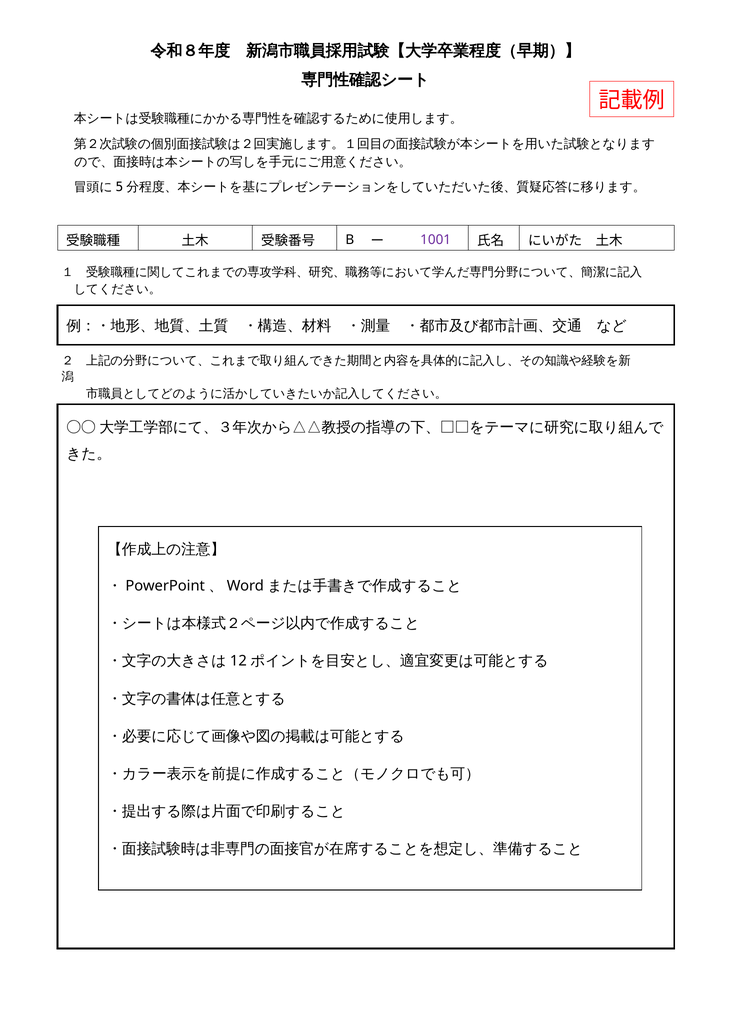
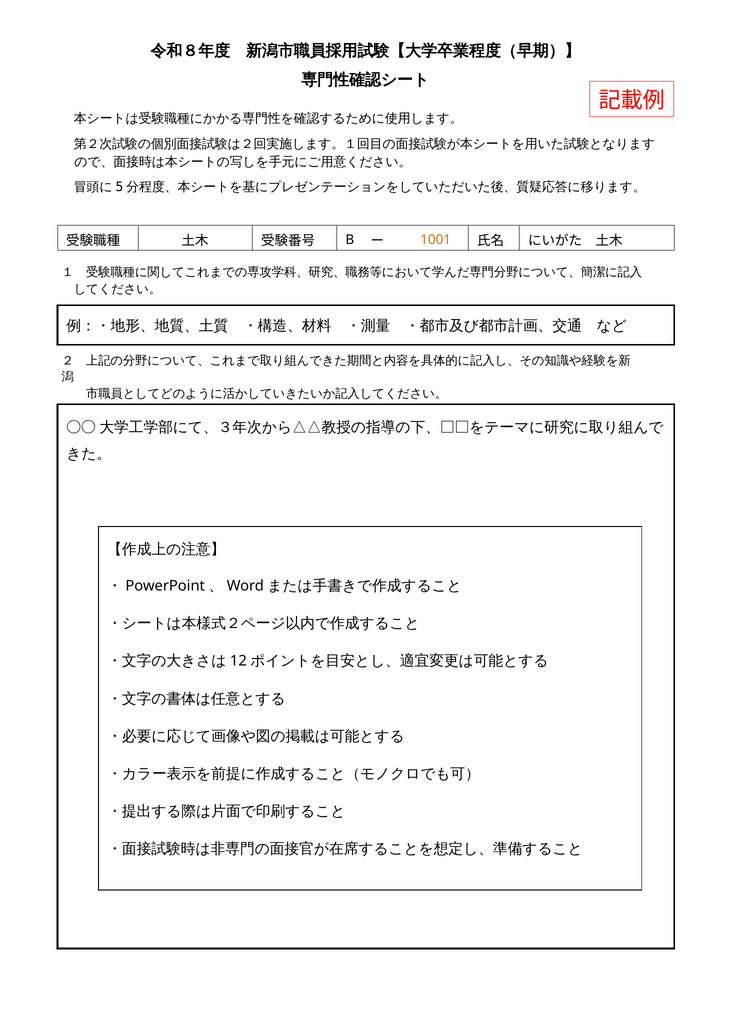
1001 colour: purple -> orange (436, 240)
